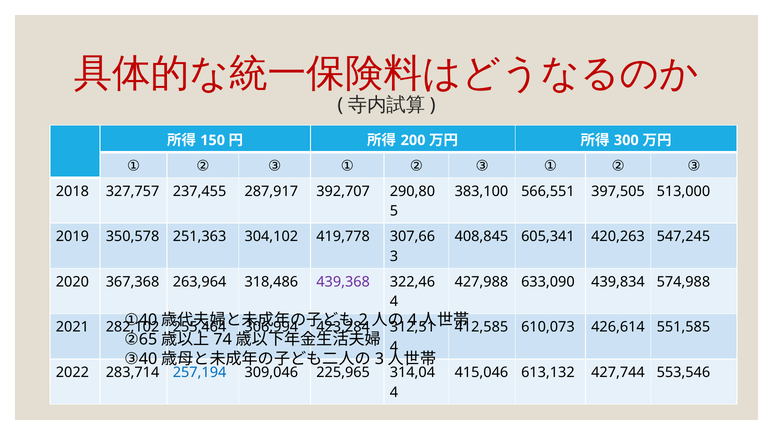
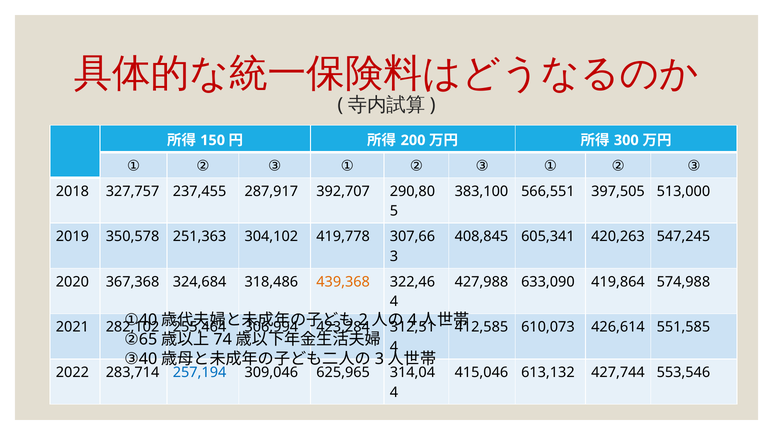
263,964: 263,964 -> 324,684 (200, 282)
439,368 colour: purple -> orange (343, 282)
439,834: 439,834 -> 419,864 (618, 282)
225,965: 225,965 -> 625,965 (343, 372)
